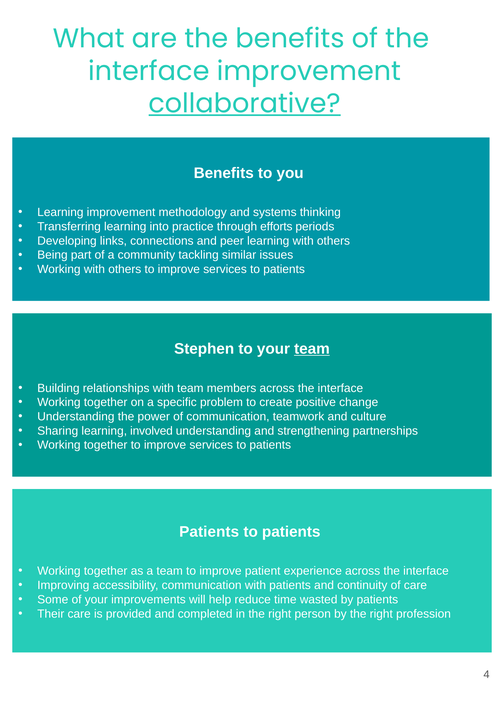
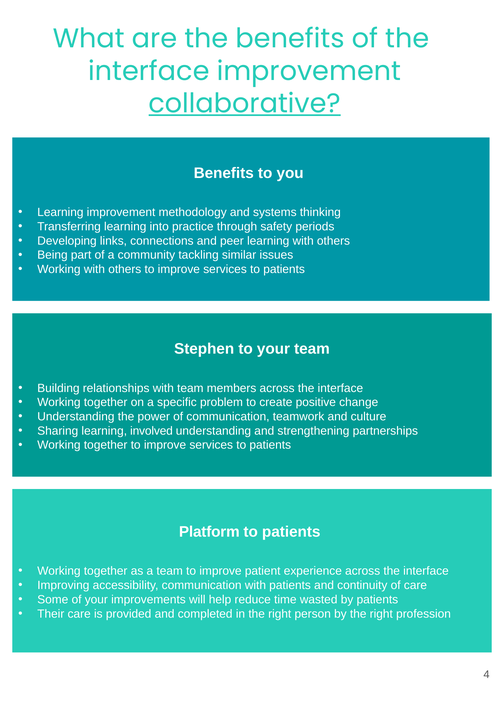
efforts: efforts -> safety (276, 227)
team underline: present -> none (312, 349)
Patients: Patients -> Platform (209, 532)
